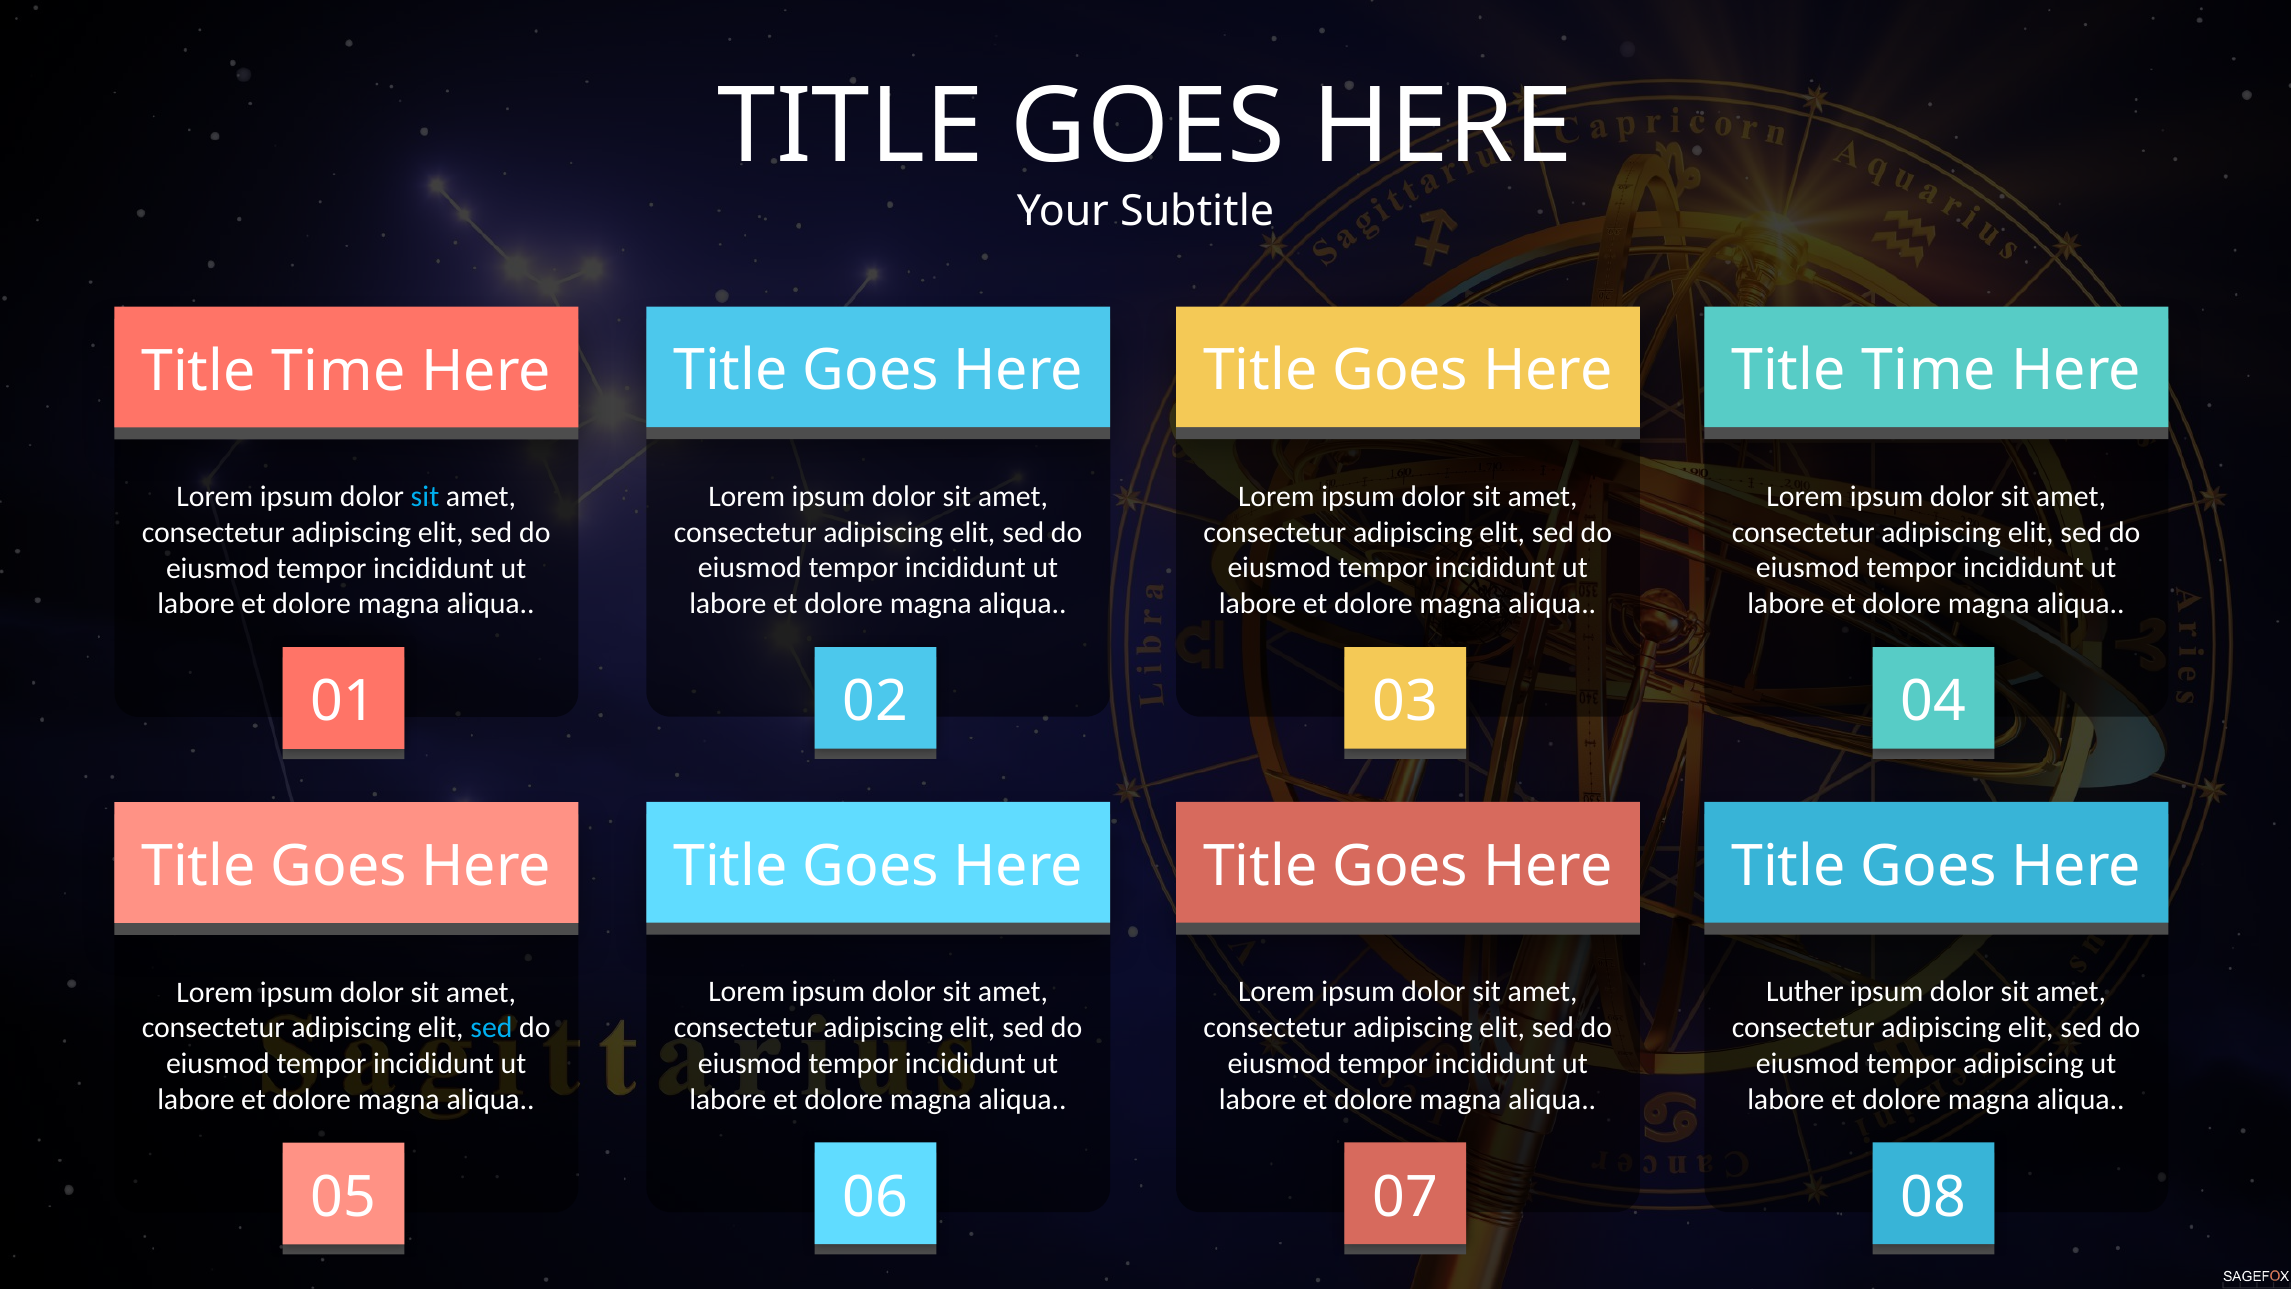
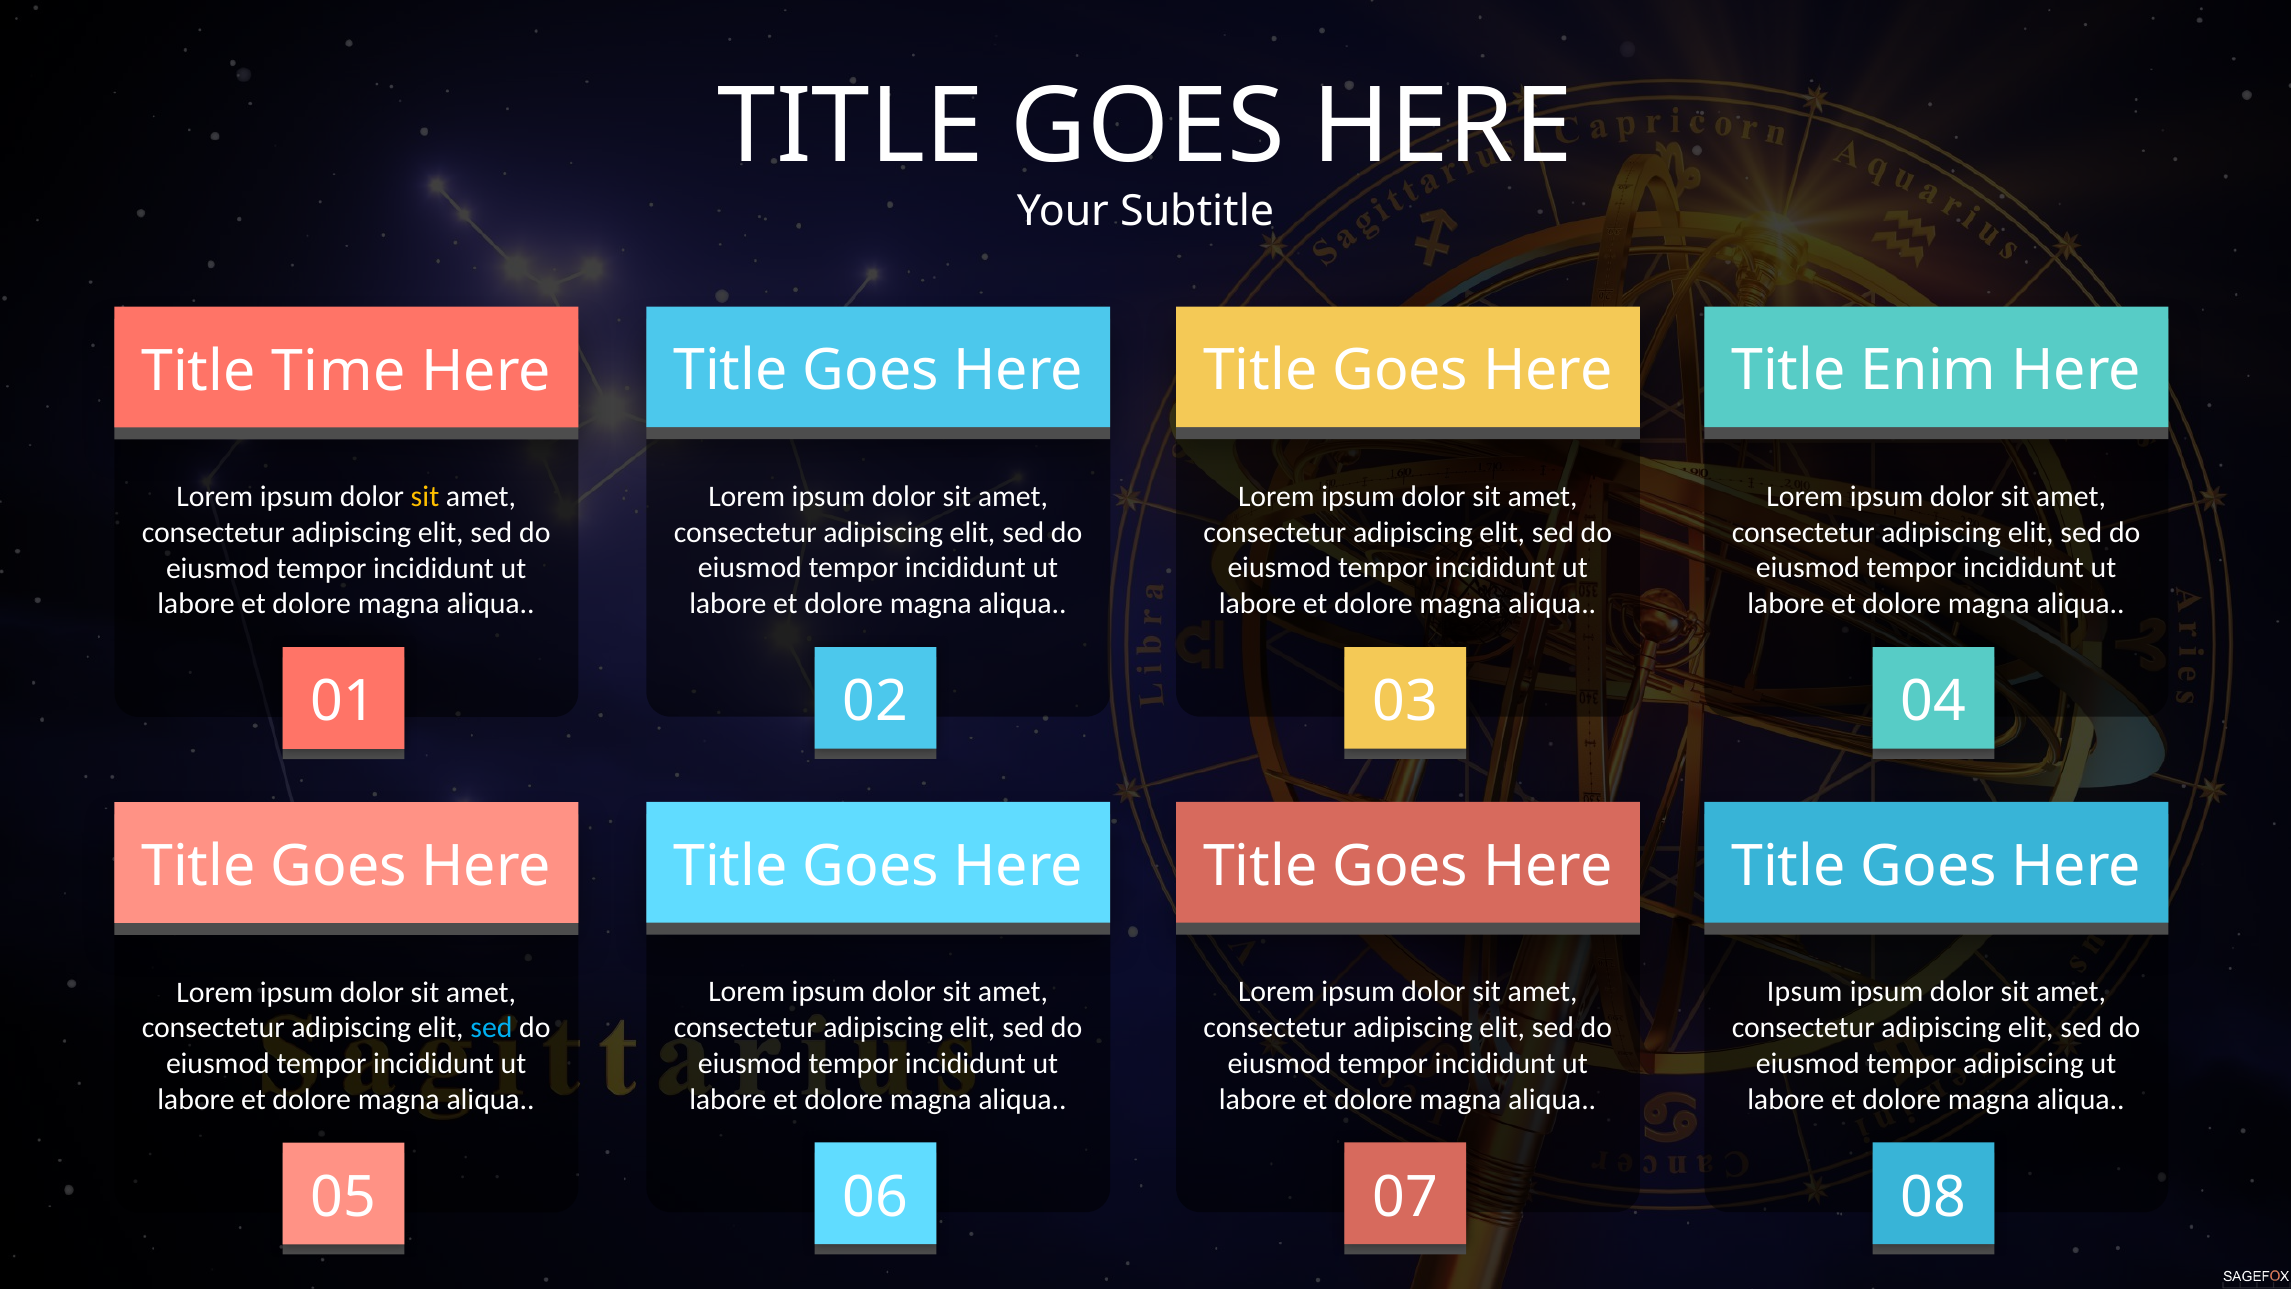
Time: Time -> Enim (1929, 371)
sit colour: light blue -> yellow (425, 497)
Luther: Luther -> Ipsum (1805, 992)
